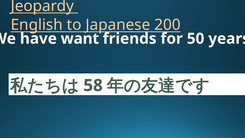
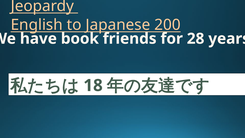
want: want -> book (80, 39)
50: 50 -> 28 (196, 39)
58: 58 -> 18 (93, 85)
